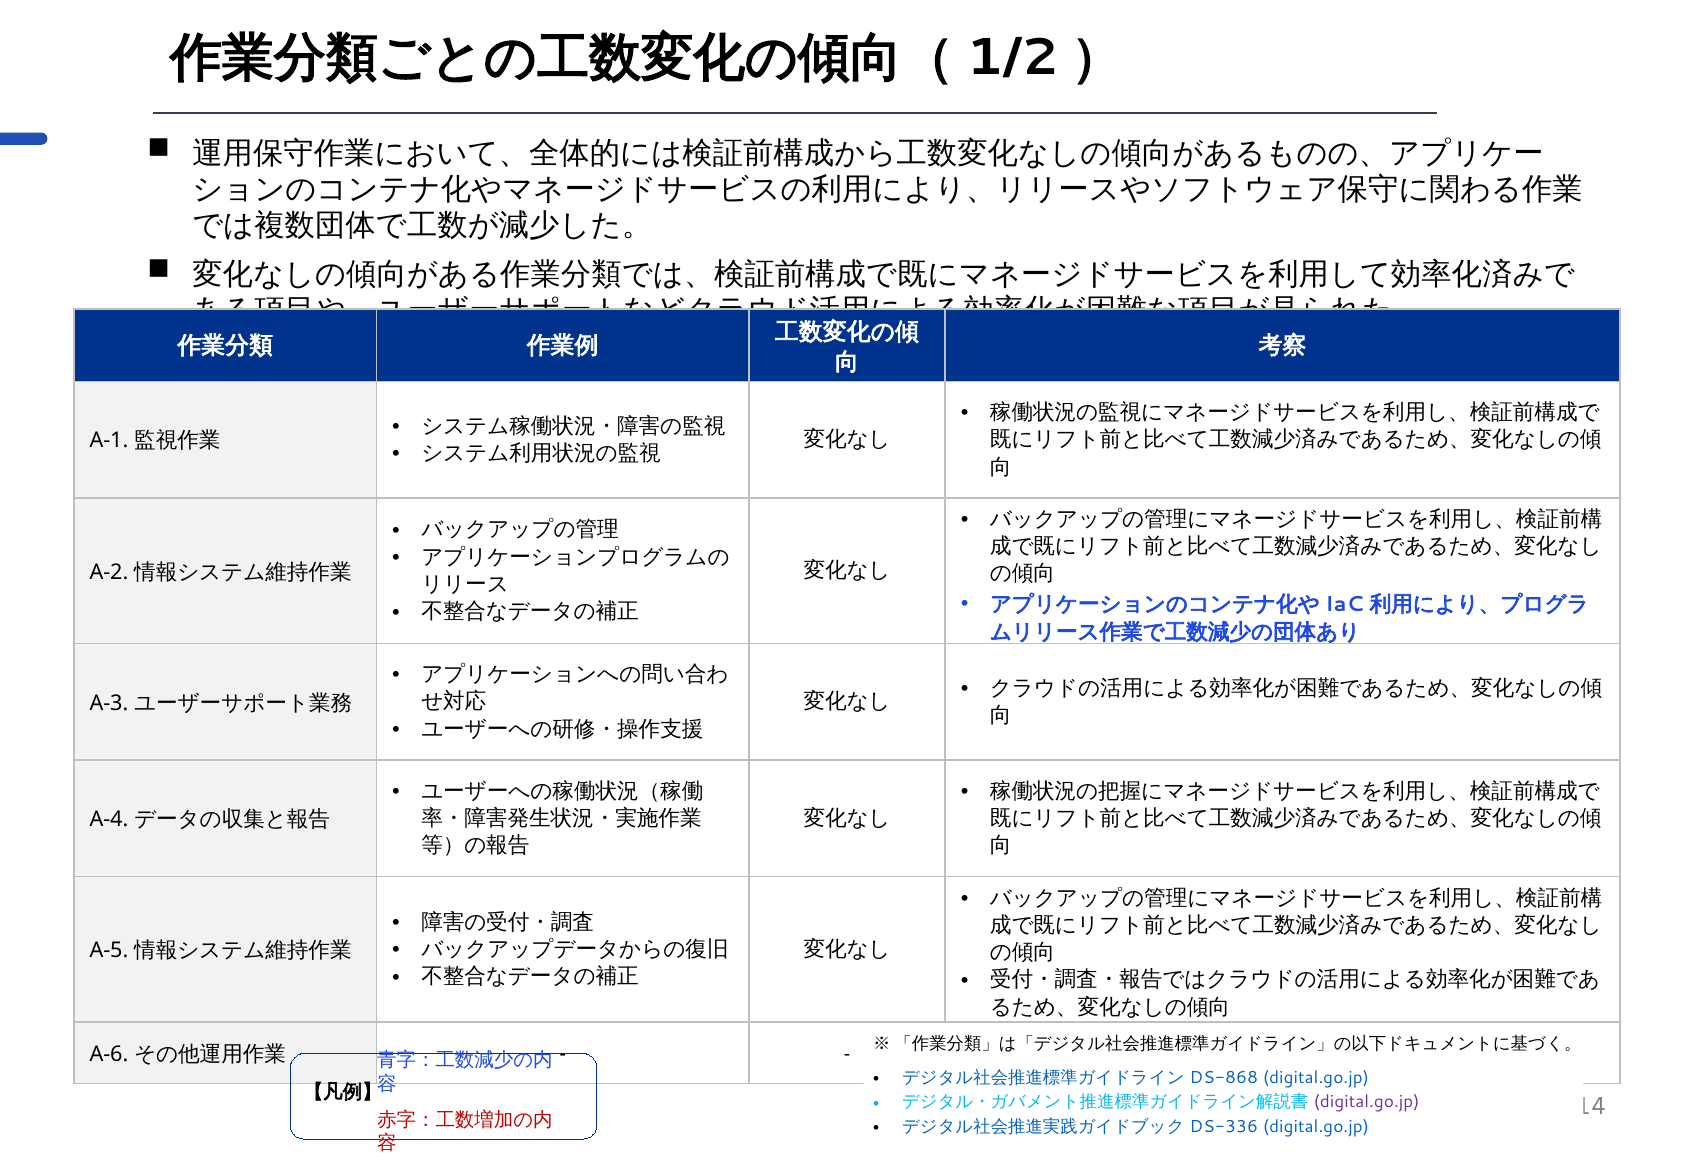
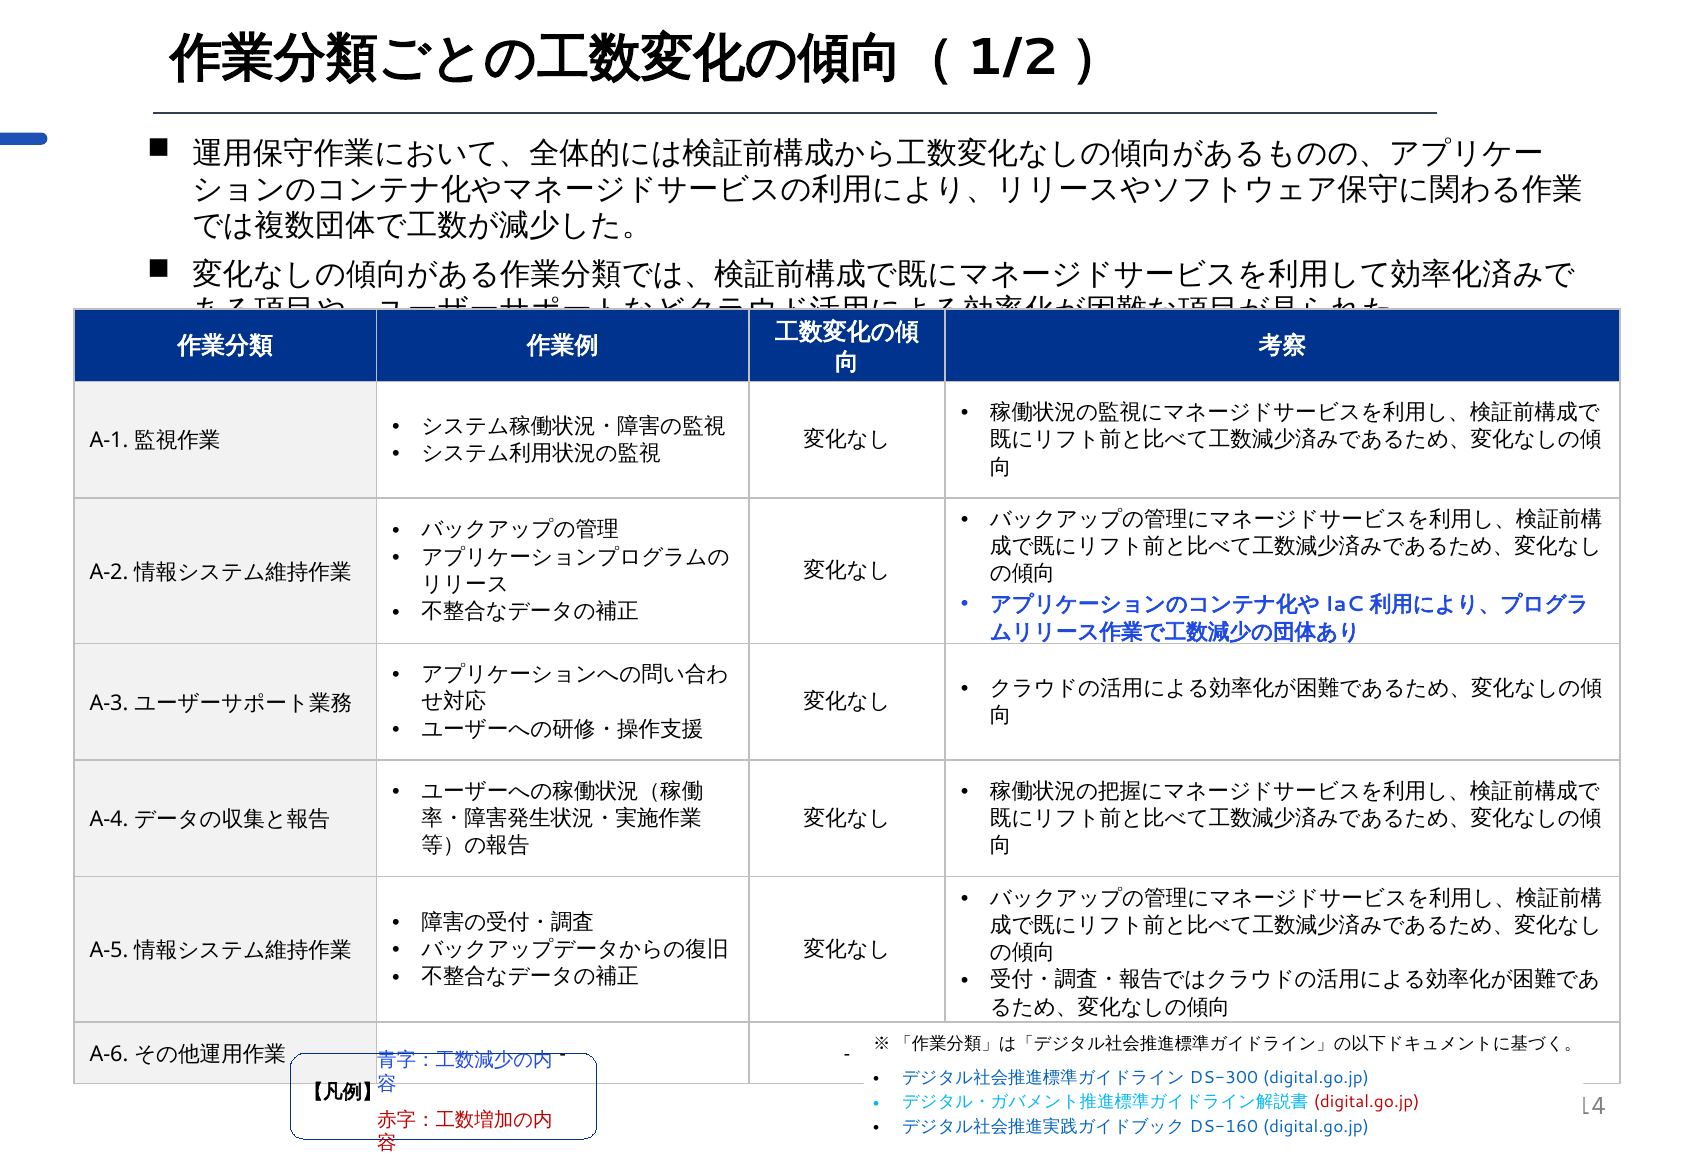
DS-868: DS-868 -> DS-300 (1224, 1078)
digital.go.jp colour: purple -> red (1367, 1103)
DS-336: DS-336 -> DS-160 (1224, 1127)
